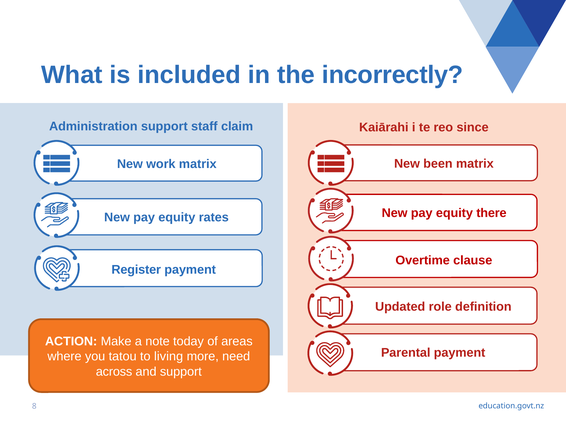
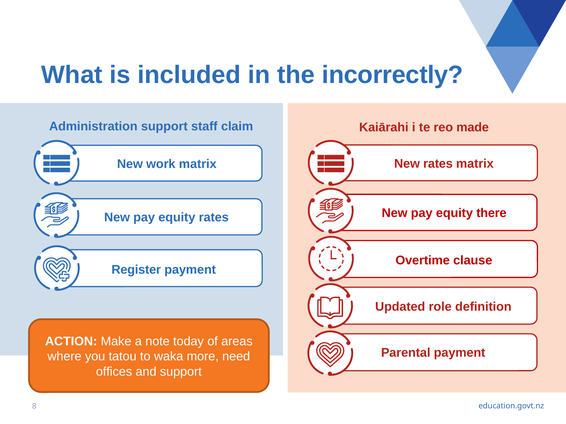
since: since -> made (473, 127)
New been: been -> rates (438, 164)
living: living -> waka (169, 357)
across: across -> offices (114, 372)
